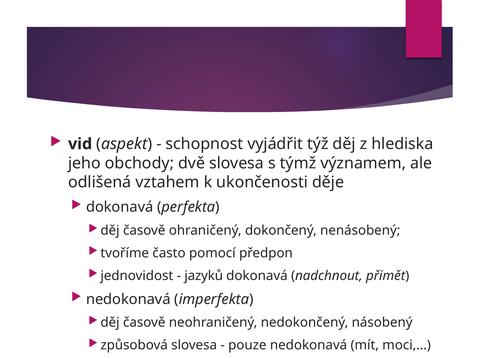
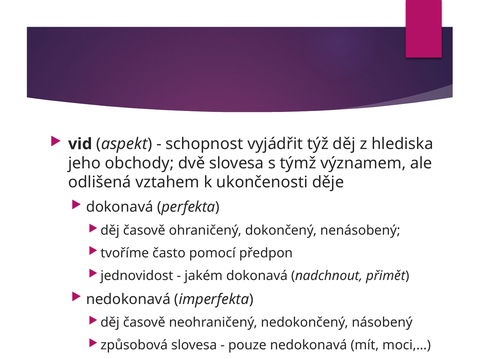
jazyků: jazyků -> jakém (204, 276)
